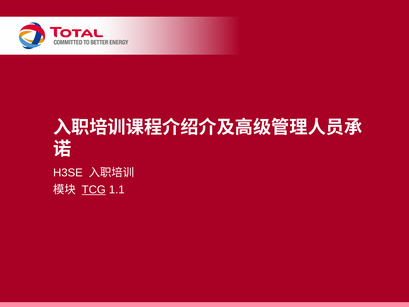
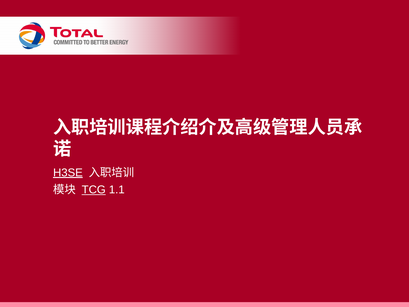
H3SE underline: none -> present (68, 172)
